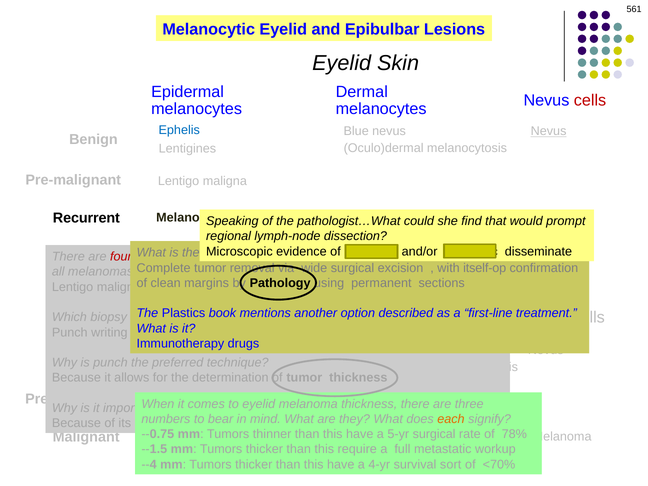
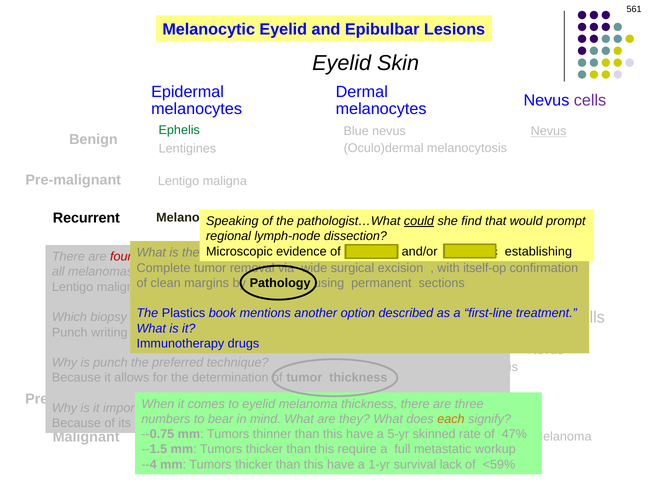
cells colour: red -> purple (590, 100)
Ephelis colour: blue -> green (179, 130)
could underline: none -> present (419, 221)
disseminate: disseminate -> establishing (538, 251)
surgical: surgical -> skinned (434, 434)
78%: 78% -> 47% (514, 434)
4-yr: 4-yr -> 1-yr (379, 464)
sort: sort -> lack (451, 464)
<70%: <70% -> <59% (499, 464)
